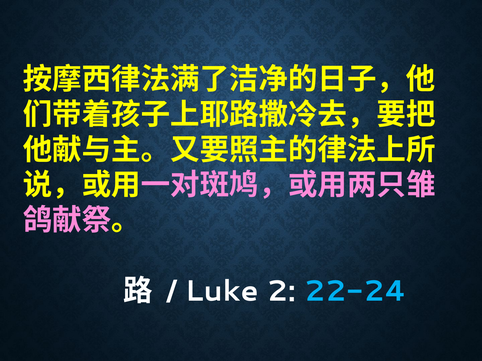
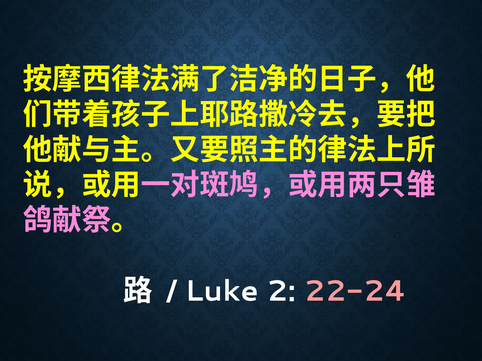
22-24 colour: light blue -> pink (355, 292)
